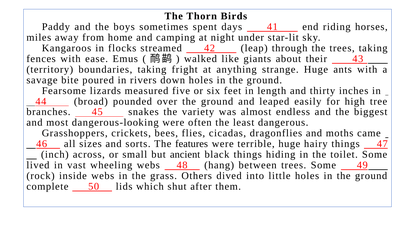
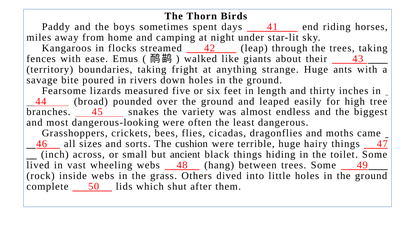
features: features -> cushion (192, 144)
